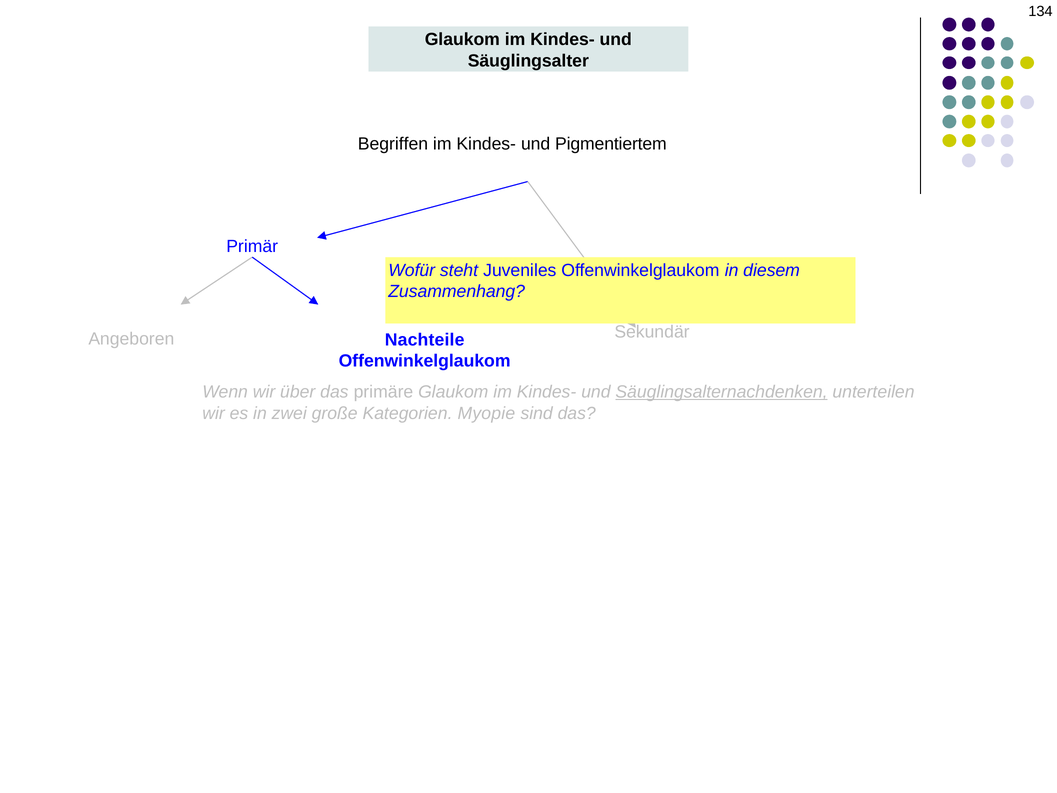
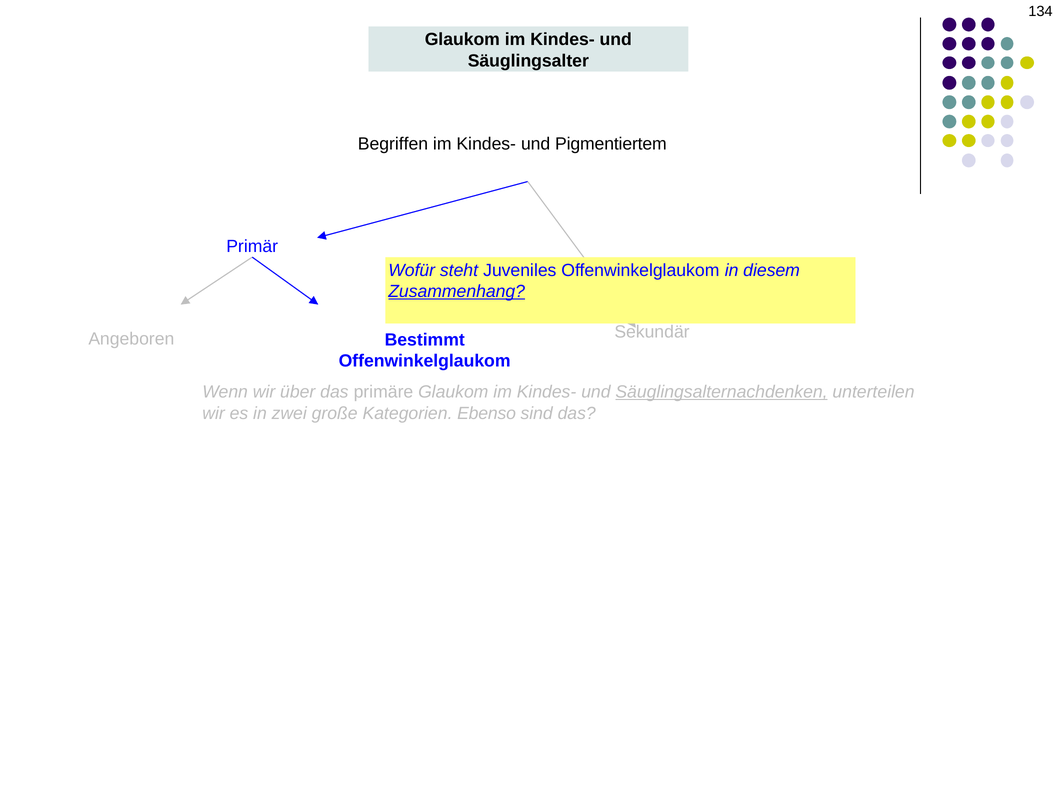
Zusammenhang underline: none -> present (457, 291)
Nachteile: Nachteile -> Bestimmt (425, 340)
Myopie: Myopie -> Ebenso (487, 413)
